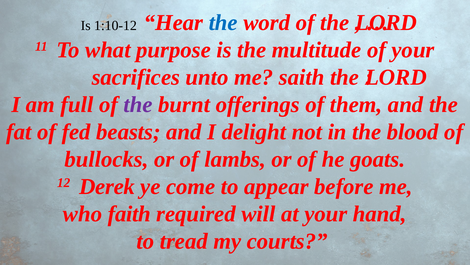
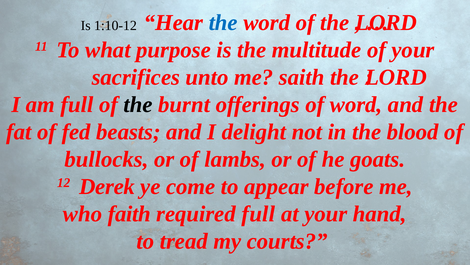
the colour: purple -> black (138, 104)
of them: them -> word (356, 104)
required will: will -> full (258, 213)
